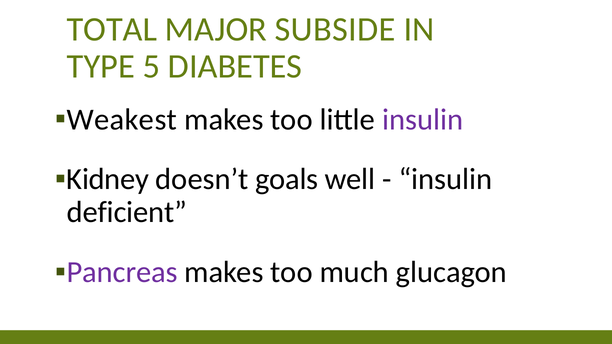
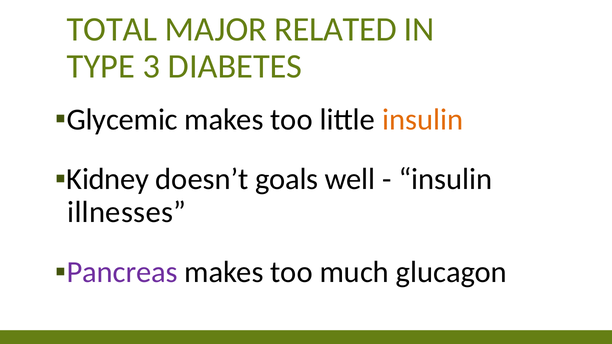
SUBSIDE: SUBSIDE -> RELATED (336, 29)
5: 5 -> 3 (151, 67)
Weakest: Weakest -> Glycemic (122, 120)
insulin colour: purple -> orange (423, 120)
deficient: deficient -> illnesses (127, 213)
